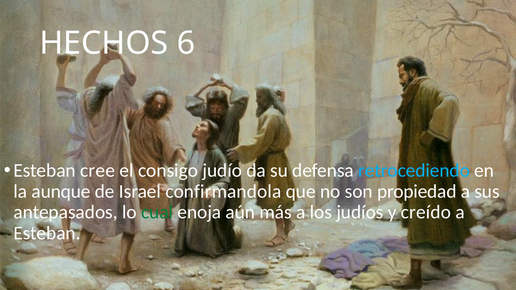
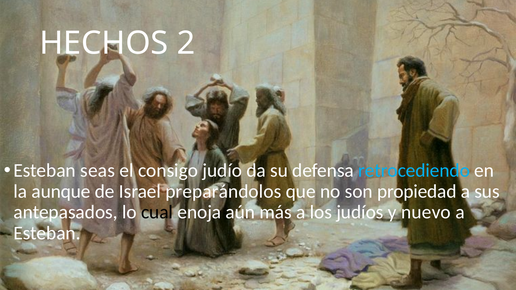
6: 6 -> 2 (186, 43)
cree: cree -> seas (98, 171)
confirmandola: confirmandola -> preparándolos (223, 192)
cual colour: green -> black (157, 212)
creído: creído -> nuevo (426, 212)
